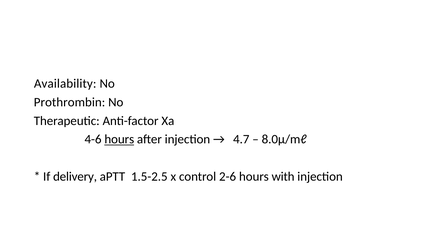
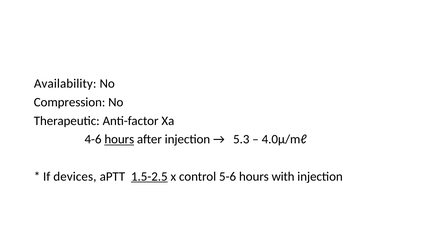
Prothrombin: Prothrombin -> Compression (70, 102)
4.7: 4.7 -> 5.3 (241, 139)
8.0µ/mℓ: 8.0µ/mℓ -> 4.0µ/mℓ (284, 139)
delivery: delivery -> devices (75, 177)
1.5-2.5 underline: none -> present (149, 177)
2-6: 2-6 -> 5-6 (228, 177)
